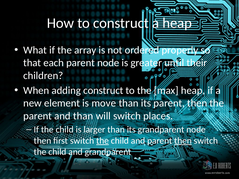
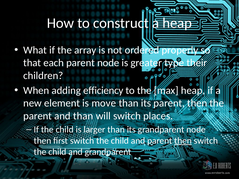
until: until -> type (174, 63)
adding construct: construct -> efficiency (103, 91)
the underline: present -> none (103, 141)
